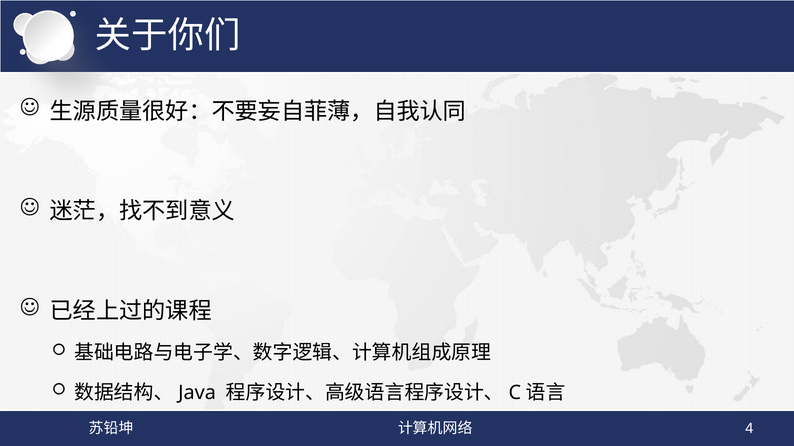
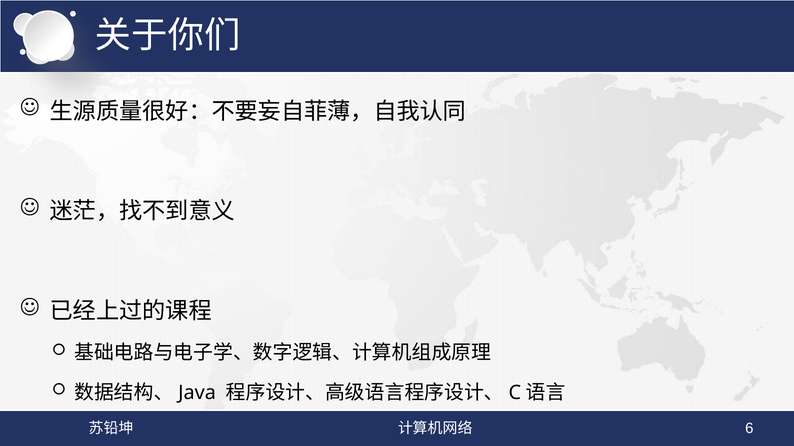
4: 4 -> 6 (749, 429)
